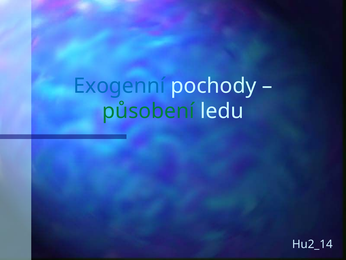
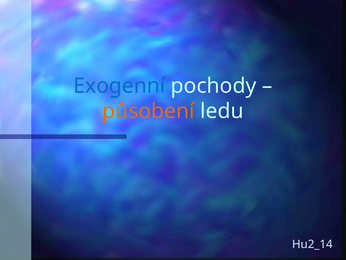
působení colour: green -> orange (148, 111)
